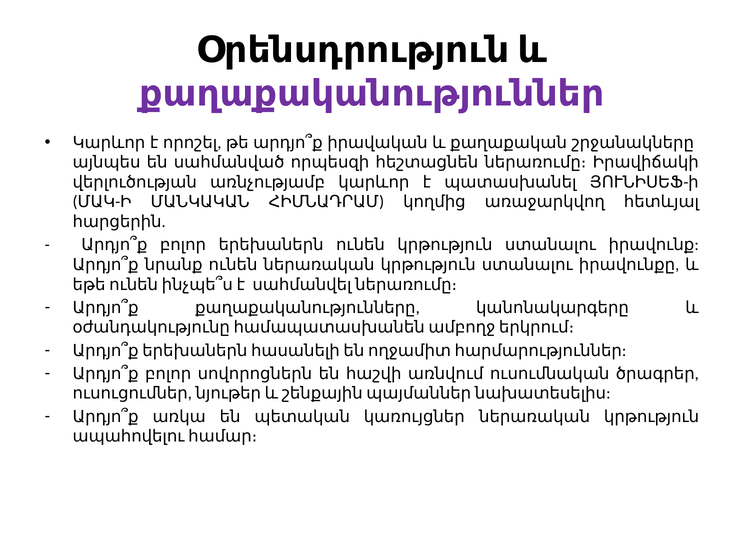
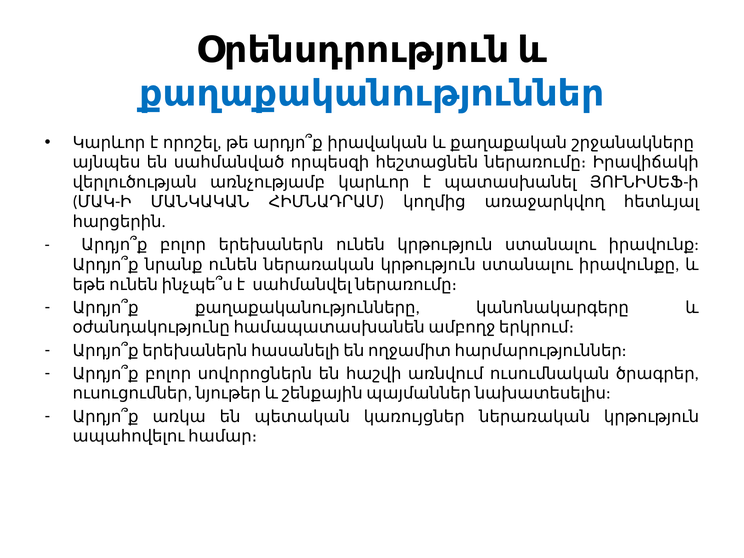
քաղաքականություններ colour: purple -> blue (372, 94)
